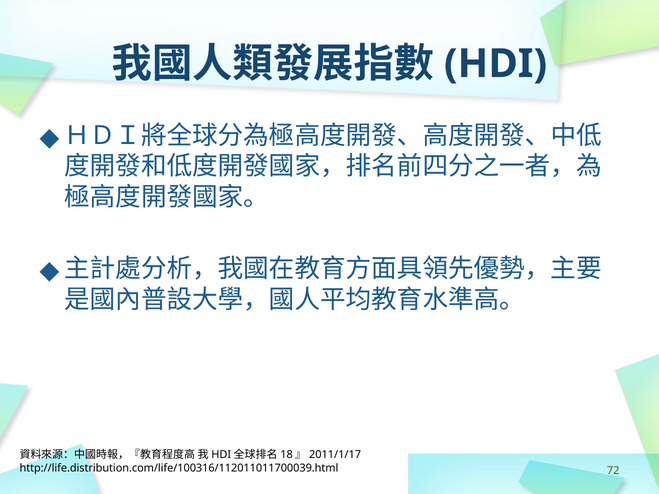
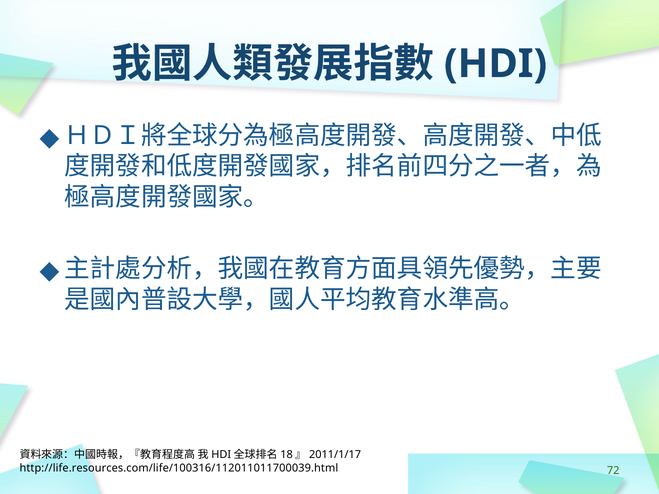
http://life.distribution.com/life/100316/112011011700039.html: http://life.distribution.com/life/100316/112011011700039.html -> http://life.resources.com/life/100316/112011011700039.html (179, 468)
